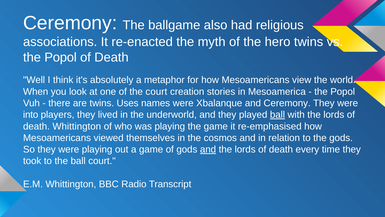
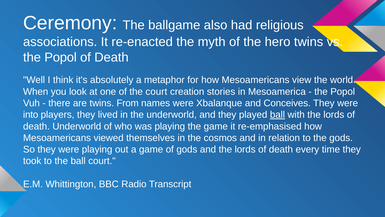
Uses: Uses -> From (128, 103)
and Ceremony: Ceremony -> Conceives (287, 103)
death Whittington: Whittington -> Underworld (77, 126)
and underline: present -> none (208, 149)
